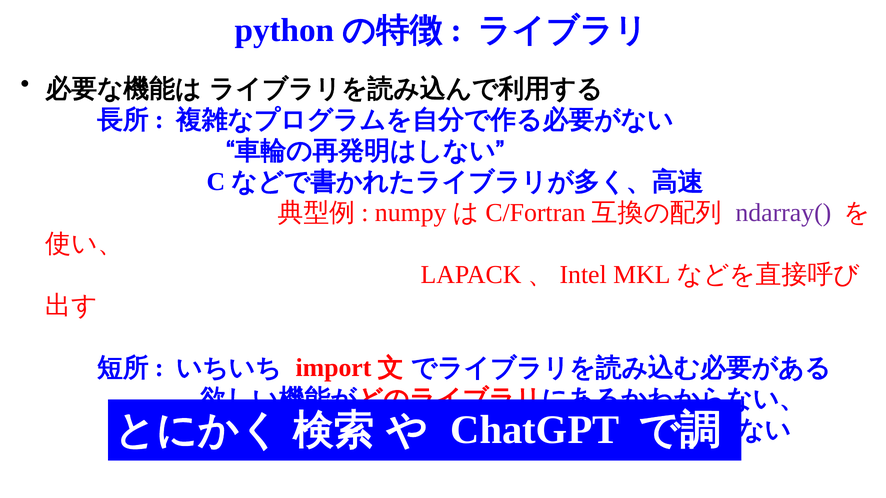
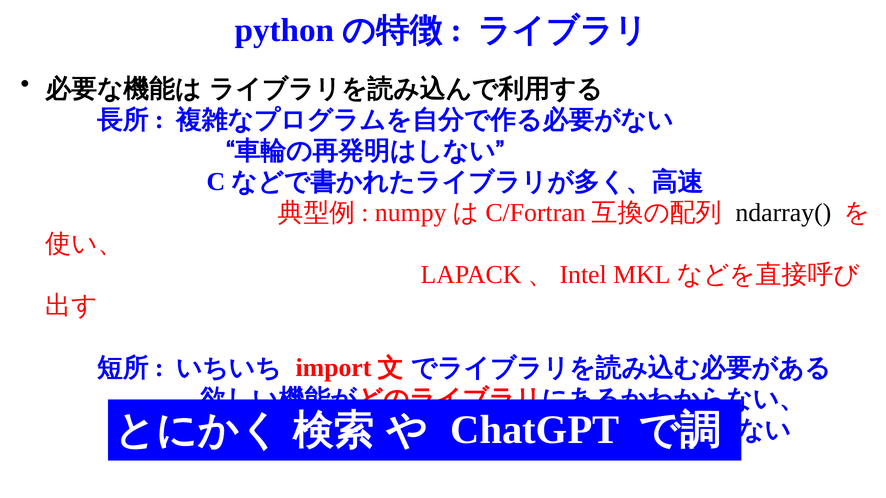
ndarray( colour: purple -> black (783, 213)
